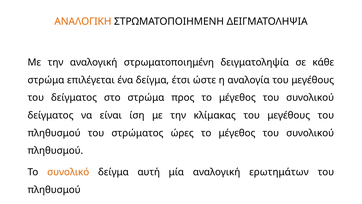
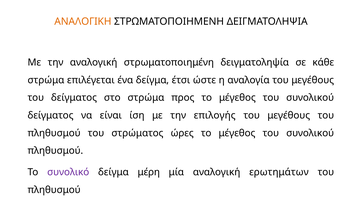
κλίμακας: κλίμακας -> επιλογής (215, 115)
συνολικό colour: orange -> purple (68, 172)
αυτή: αυτή -> μέρη (149, 172)
